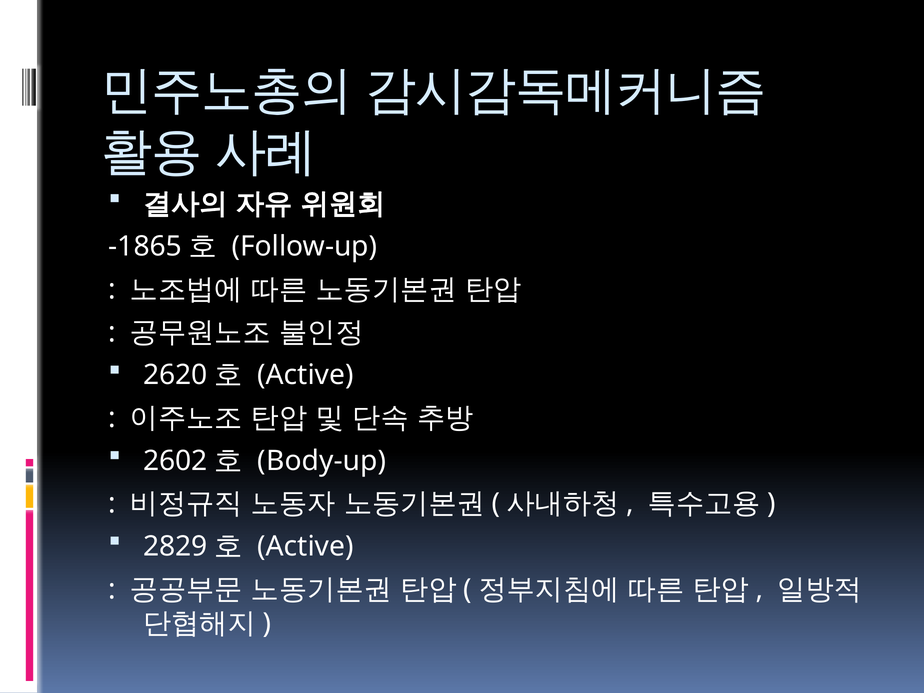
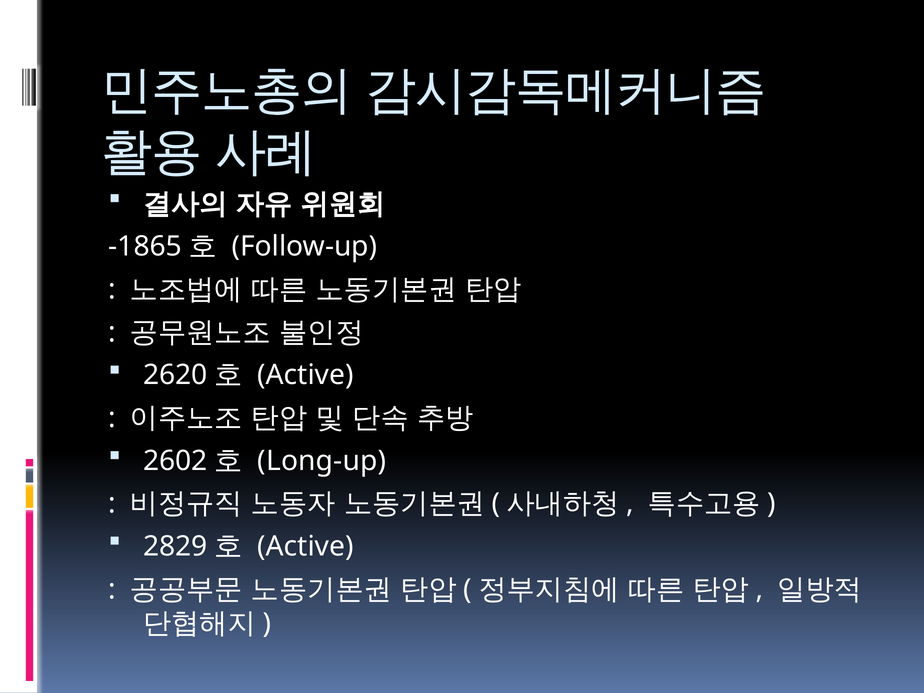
Body-up: Body-up -> Long-up (322, 461)
